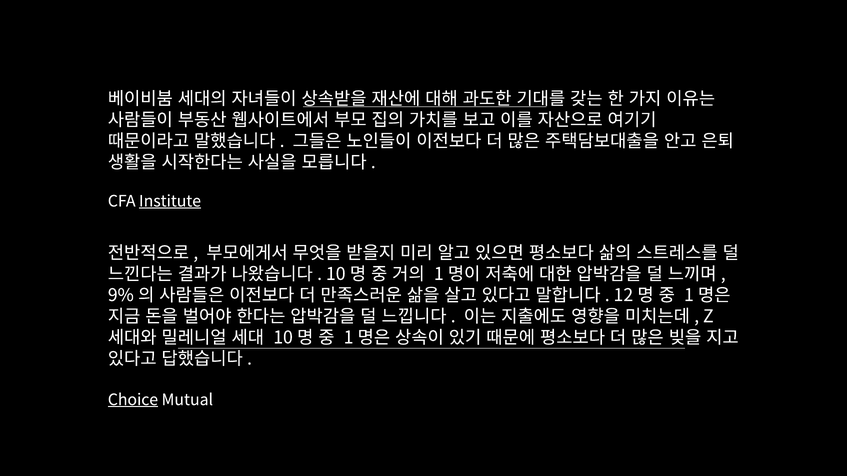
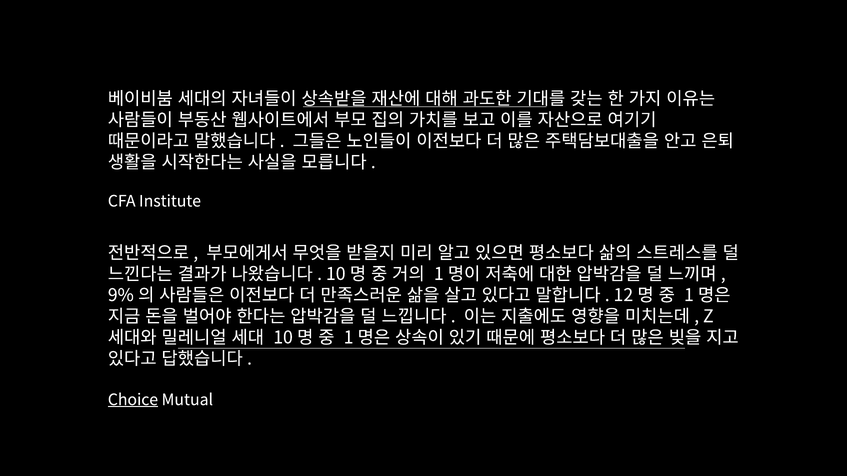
Institute underline: present -> none (170, 201)
